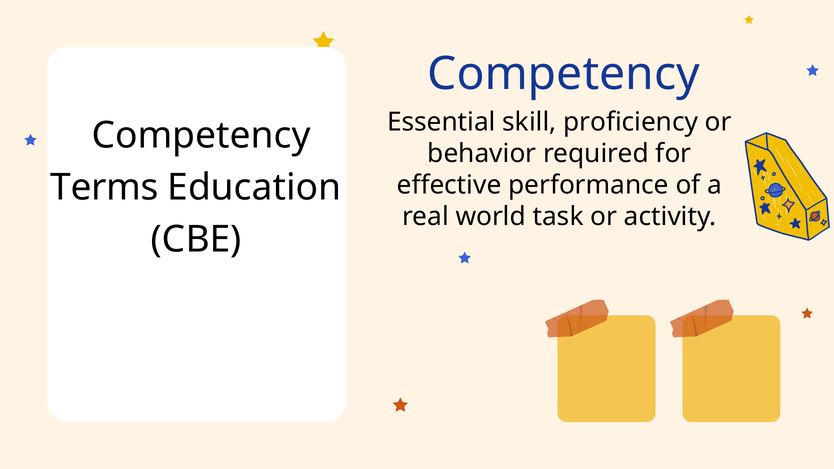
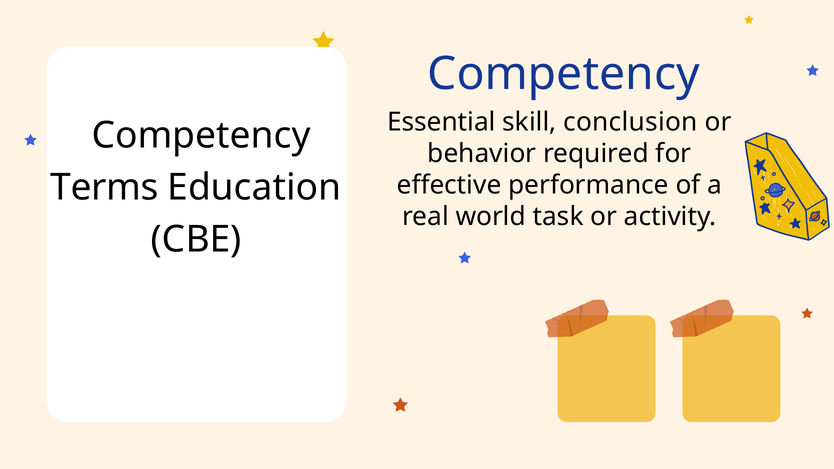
proficiency: proficiency -> conclusion (631, 122)
